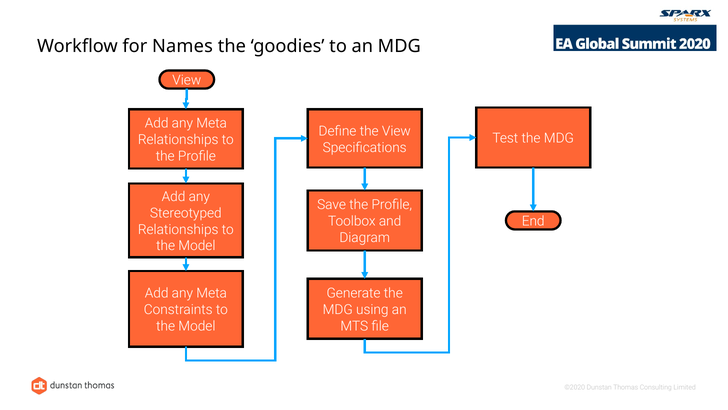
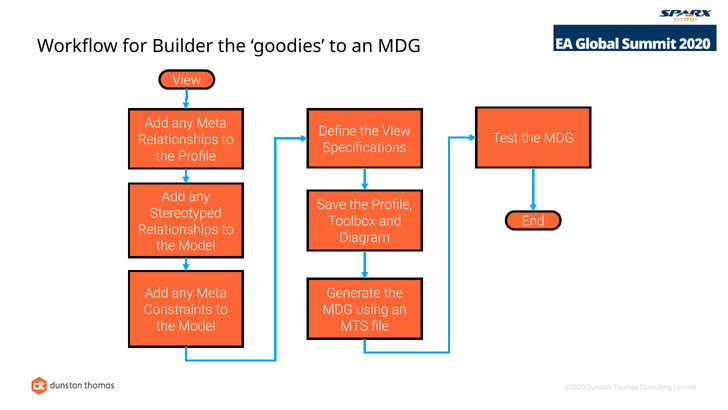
Names: Names -> Builder (183, 46)
